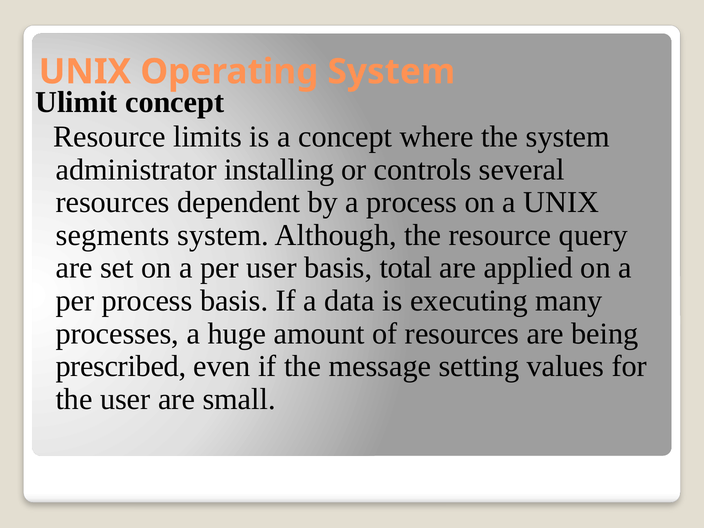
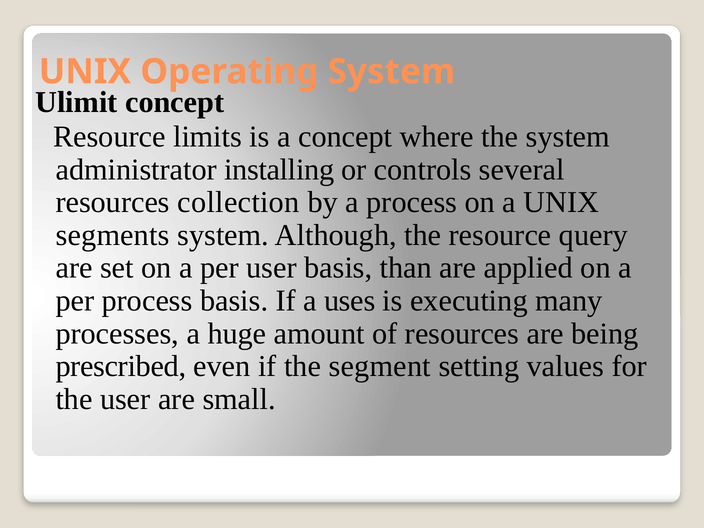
dependent: dependent -> collection (239, 202)
total: total -> than (406, 268)
data: data -> uses (350, 301)
message: message -> segment (380, 366)
